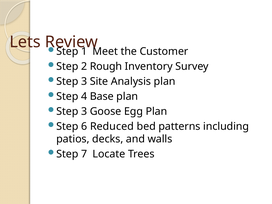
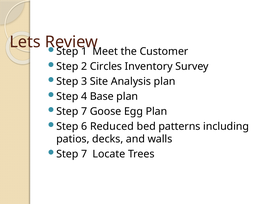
Rough: Rough -> Circles (106, 66)
3: 3 -> 7 (84, 111)
